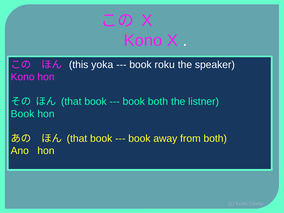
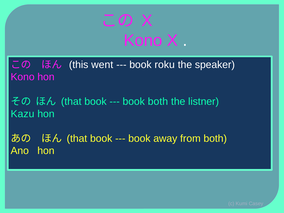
yoka: yoka -> went (102, 65)
Book: Book -> Kazu (23, 114)
